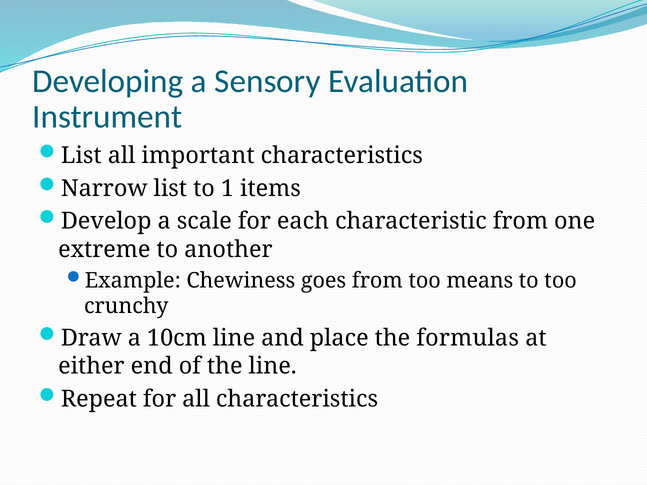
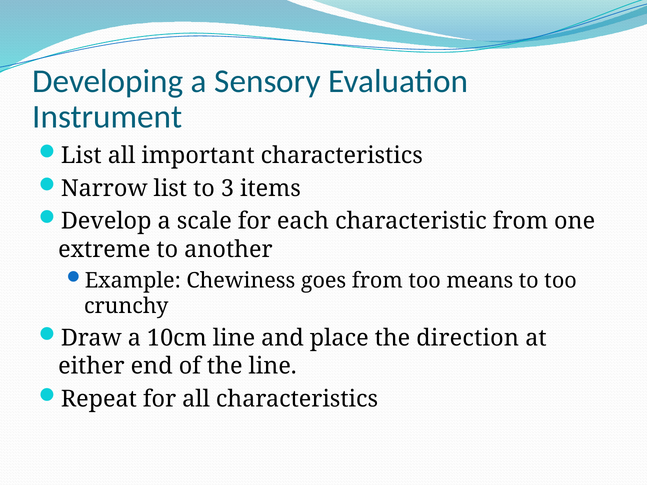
1: 1 -> 3 (227, 189)
formulas: formulas -> direction (468, 338)
